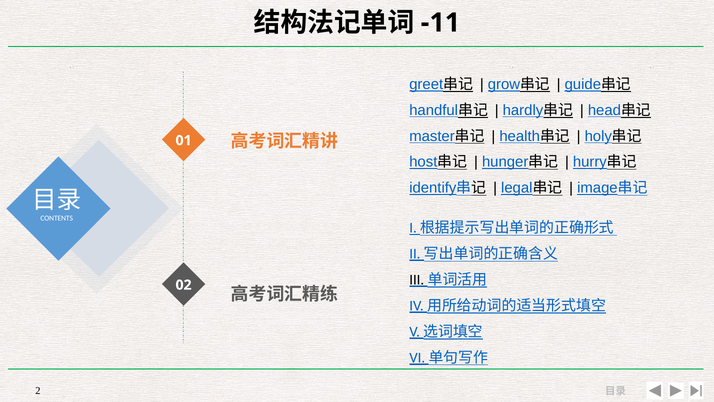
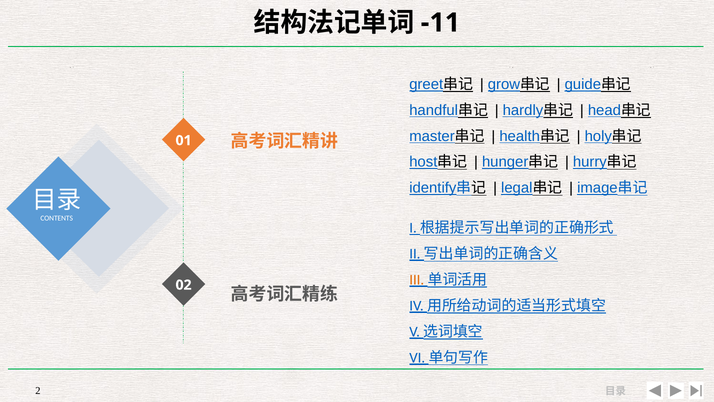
III colour: black -> orange (417, 280)
